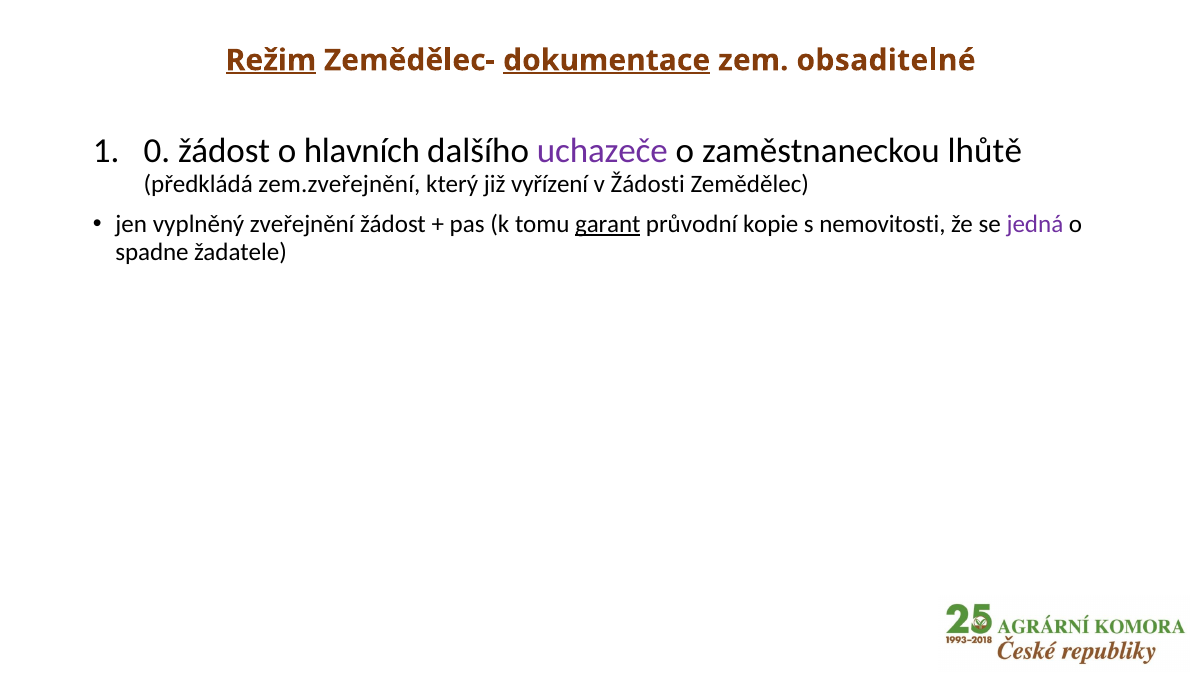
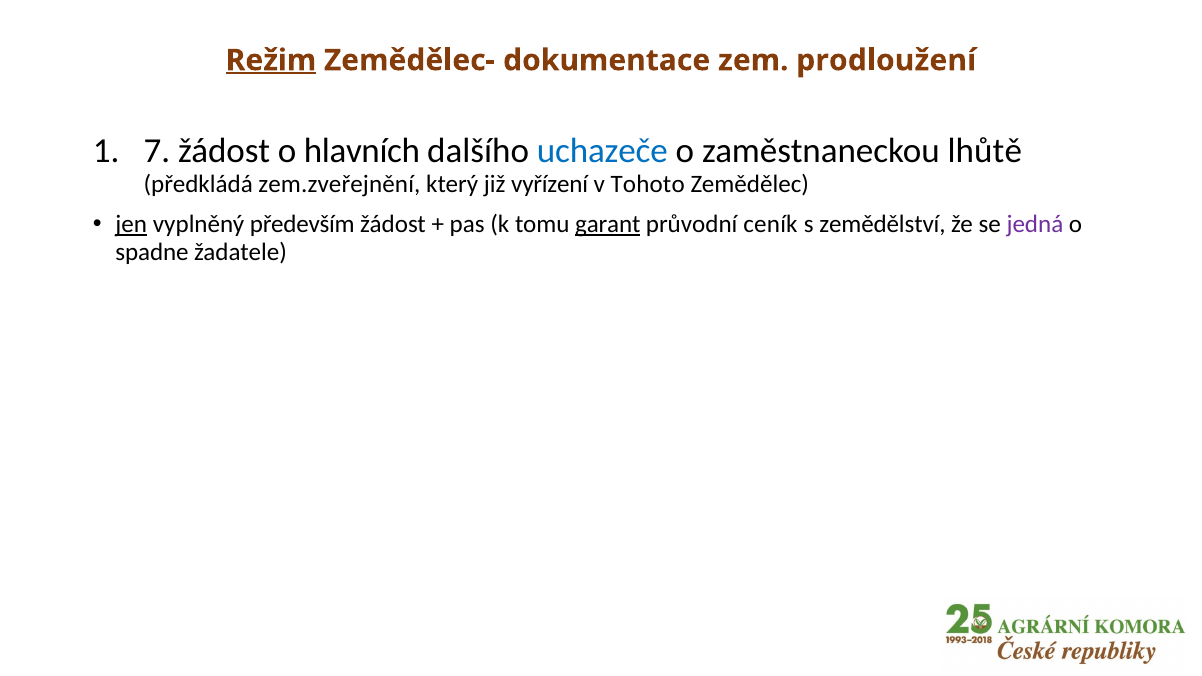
dokumentace underline: present -> none (607, 60)
obsaditelné: obsaditelné -> prodloužení (886, 60)
0: 0 -> 7 (157, 151)
uchazeče colour: purple -> blue (602, 151)
Žádosti: Žádosti -> Tohoto (648, 184)
jen underline: none -> present (131, 224)
zveřejnění: zveřejnění -> především (302, 224)
kopie: kopie -> ceník (770, 224)
nemovitosti: nemovitosti -> zemědělství (882, 224)
